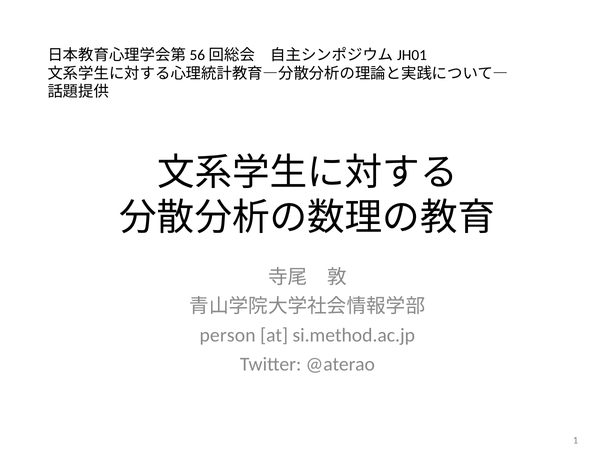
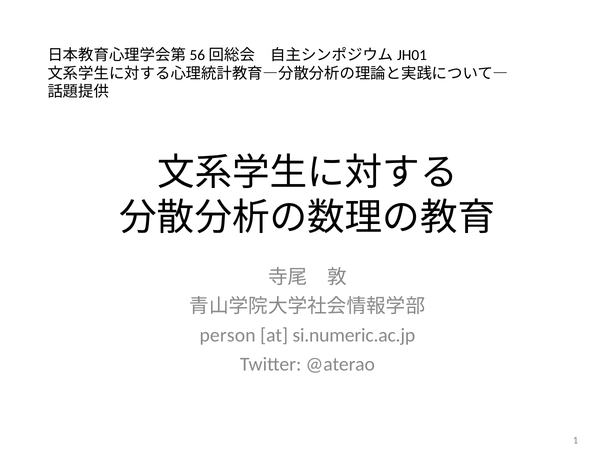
si.method.ac.jp: si.method.ac.jp -> si.numeric.ac.jp (354, 336)
